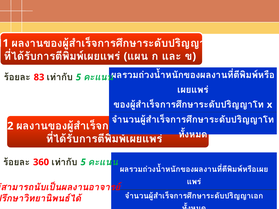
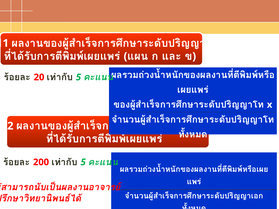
83: 83 -> 20 (39, 77)
360: 360 -> 200 (41, 162)
